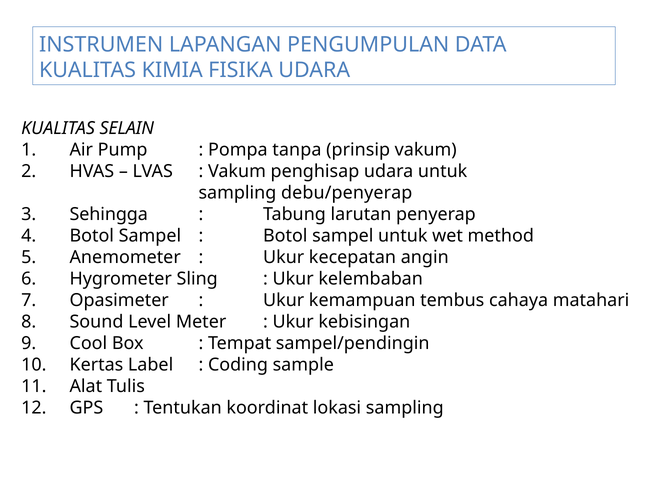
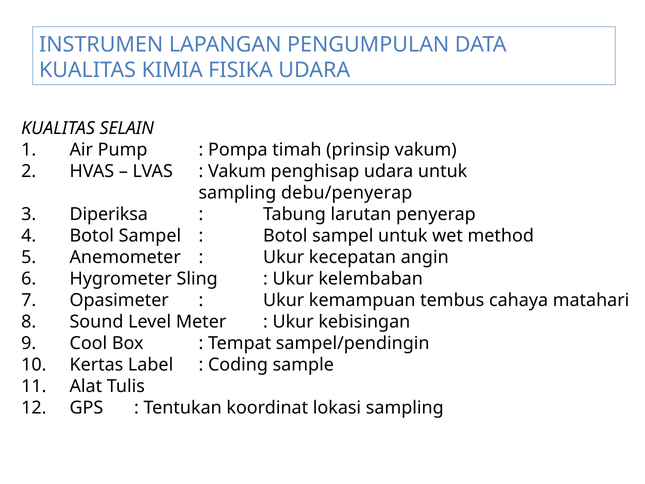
tanpa: tanpa -> timah (297, 150)
Sehingga: Sehingga -> Diperiksa (109, 214)
